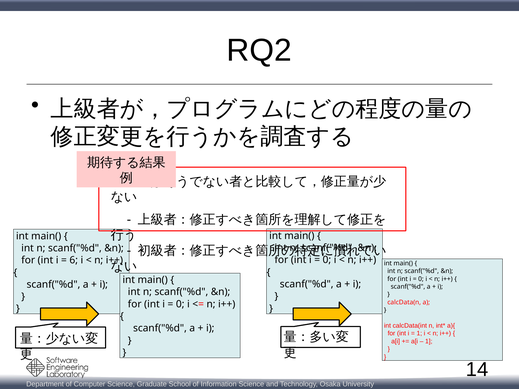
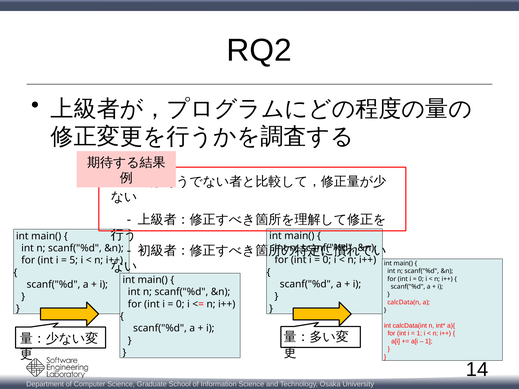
6: 6 -> 5 (74, 260)
